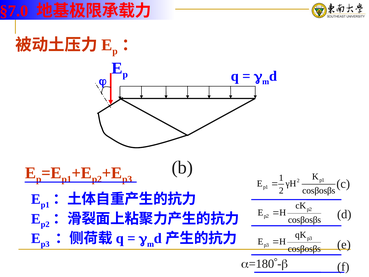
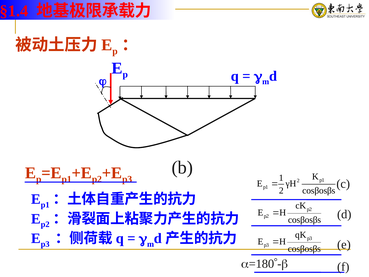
§7.0: §7.0 -> §1.4 (14, 11)
